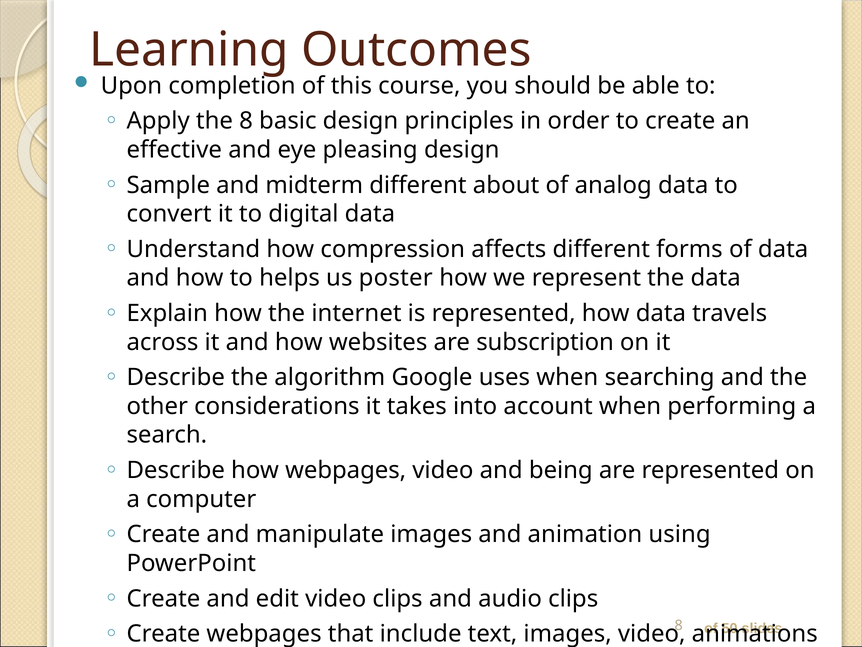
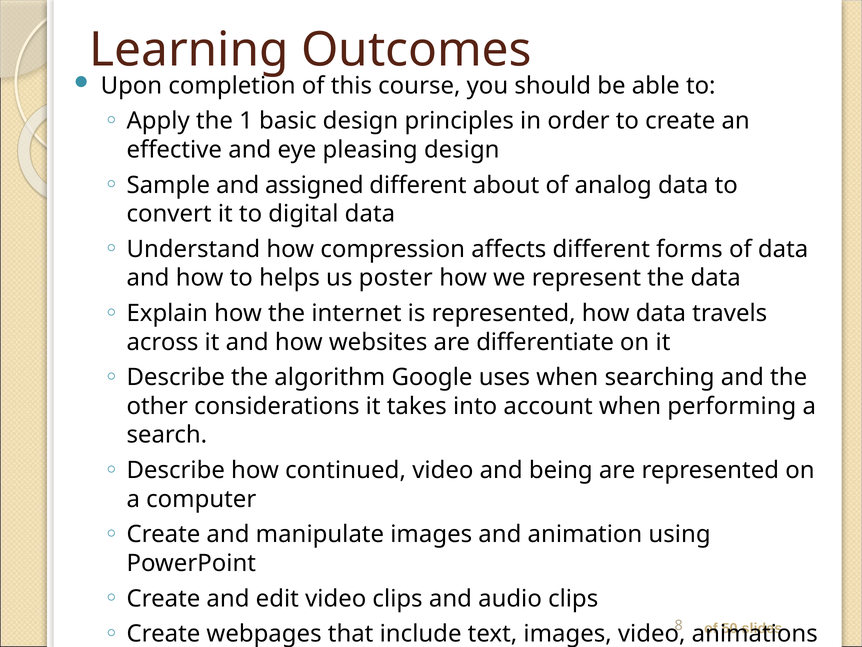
the 8: 8 -> 1 (246, 121)
midterm: midterm -> assigned (314, 185)
subscription: subscription -> differentiate (545, 342)
how webpages: webpages -> continued (346, 470)
